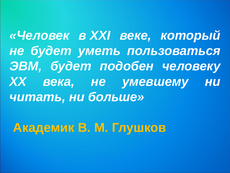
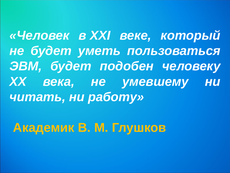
больше: больше -> работу (116, 97)
